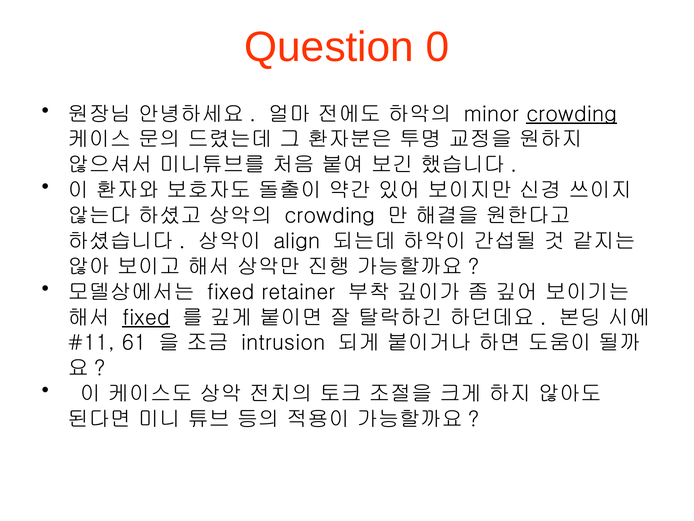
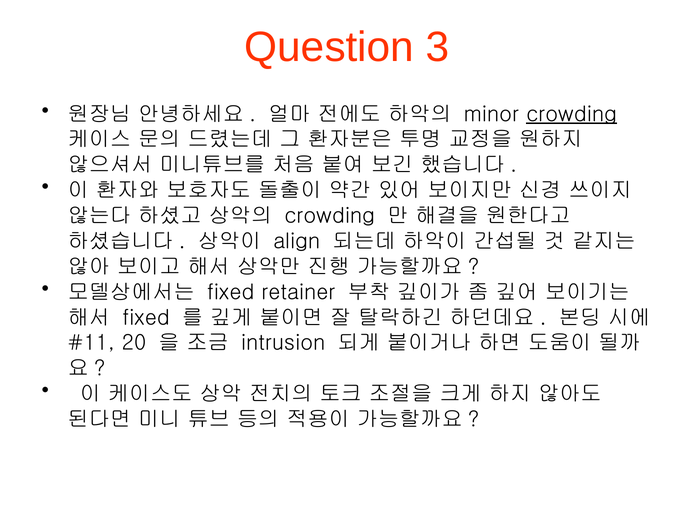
0: 0 -> 3 (438, 47)
fixed underline: present -> none (146, 317)
61: 61 -> 20 (134, 343)
